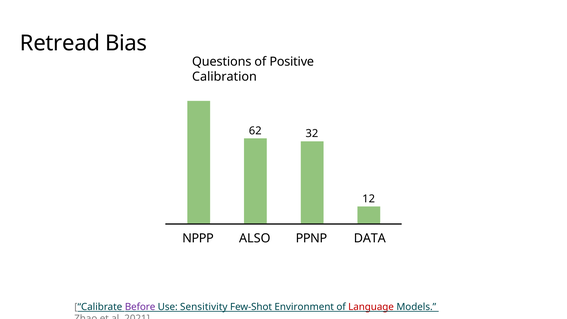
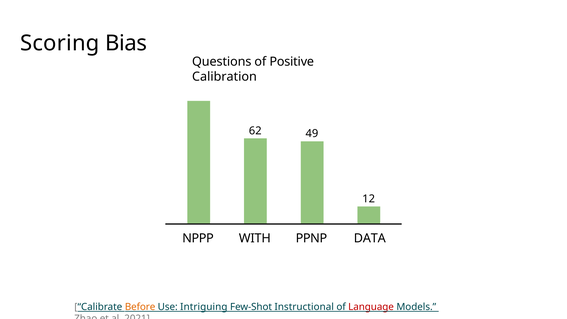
Retread: Retread -> Scoring (60, 43)
32: 32 -> 49 (312, 134)
ALSO: ALSO -> WITH (255, 238)
Before colour: purple -> orange (140, 307)
Sensitivity: Sensitivity -> Intriguing (204, 307)
Environment: Environment -> Instructional (304, 307)
